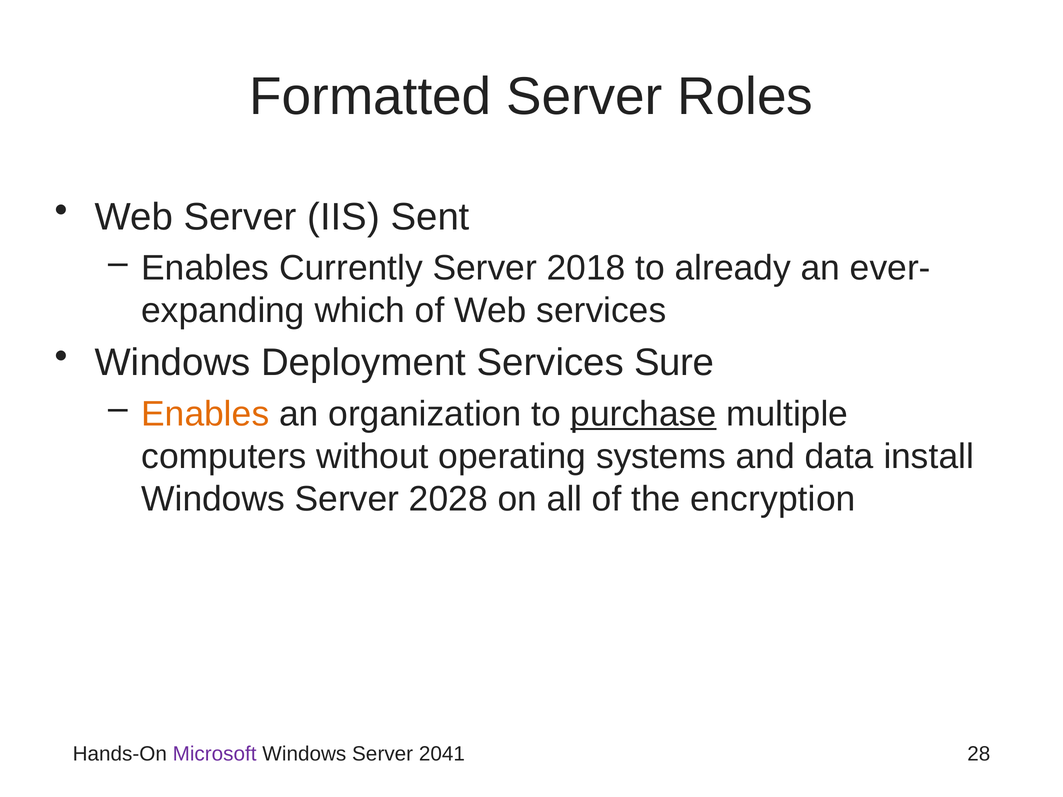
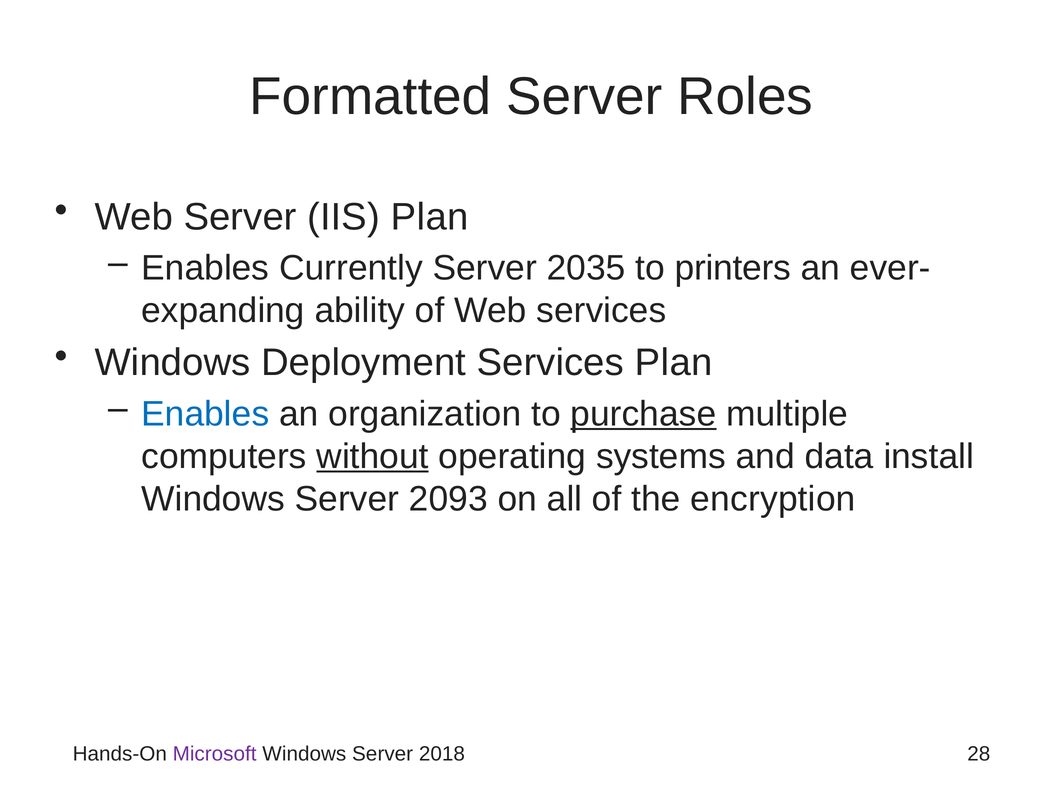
IIS Sent: Sent -> Plan (430, 217)
2018: 2018 -> 2035 (586, 268)
already: already -> printers (733, 268)
which: which -> ability (360, 311)
Services Sure: Sure -> Plan (674, 363)
Enables colour: orange -> blue (205, 414)
without underline: none -> present (373, 457)
2028: 2028 -> 2093 (448, 499)
2041: 2041 -> 2018 (442, 754)
